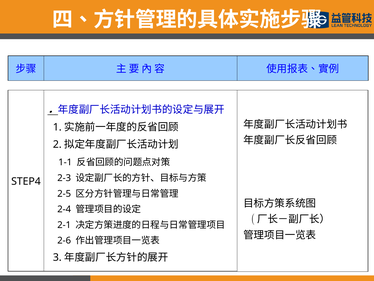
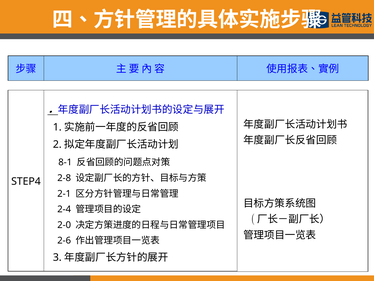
1-1: 1-1 -> 8-1 (65, 162)
2-3: 2-3 -> 2-8 (64, 178)
2-5: 2-5 -> 2-1 (64, 193)
2-1: 2-1 -> 2-0 (64, 225)
